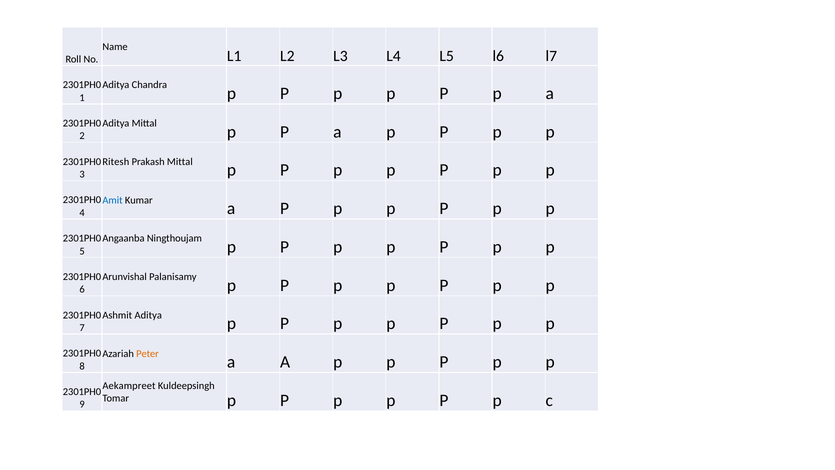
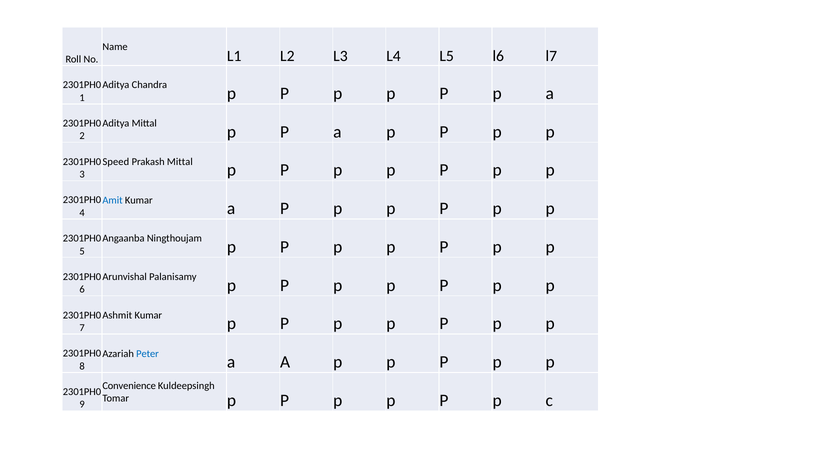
Ritesh: Ritesh -> Speed (116, 162)
Ashmit Aditya: Aditya -> Kumar (148, 315)
Peter colour: orange -> blue (148, 353)
Aekampreet: Aekampreet -> Convenience (129, 385)
